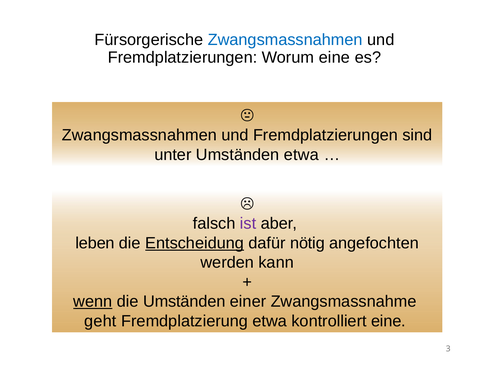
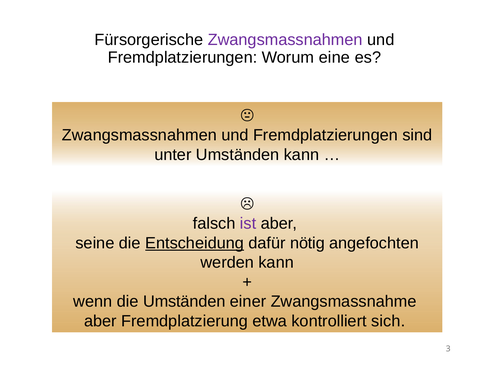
Zwangsmassnahmen colour: blue -> purple (285, 40)
Umständen etwa: etwa -> kann (301, 155)
leben: leben -> seine (95, 244)
wenn underline: present -> none (93, 302)
geht: geht -> aber (100, 322)
kontrolliert eine: eine -> sich (388, 322)
